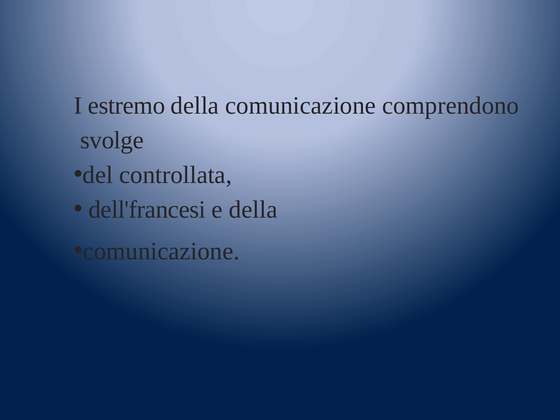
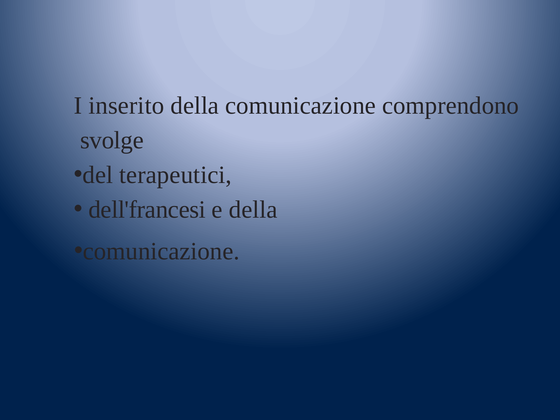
estremo: estremo -> inserito (126, 106)
controllata: controllata -> terapeutici (175, 175)
